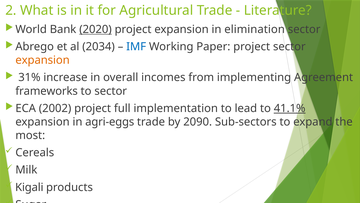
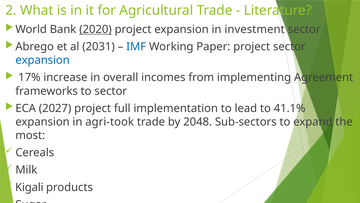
elimination: elimination -> investment (255, 29)
2034: 2034 -> 2031 (99, 47)
expansion colour: orange -> blue (43, 60)
31%: 31% -> 17% (29, 77)
2002: 2002 -> 2027 (55, 108)
41.1% underline: present -> none (290, 108)
agri-eggs: agri-eggs -> agri-took (110, 122)
2090: 2090 -> 2048 (198, 122)
